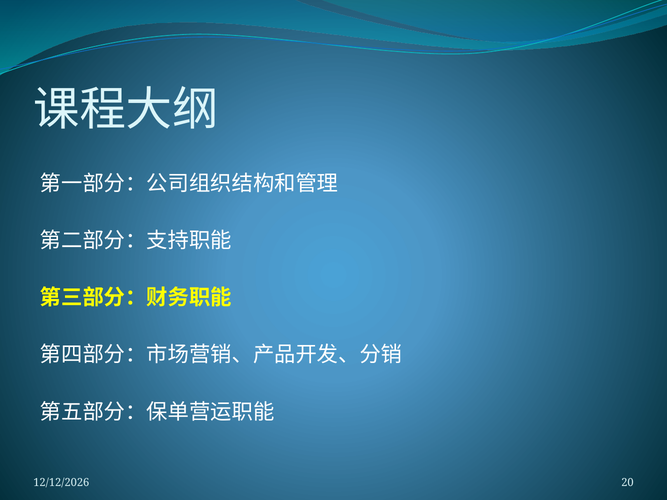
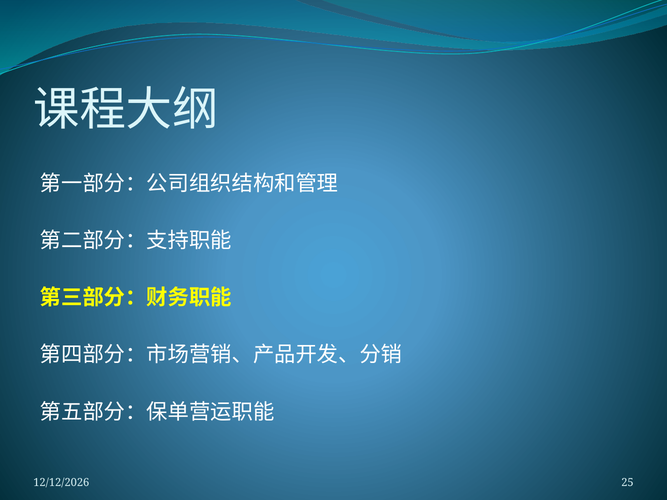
20: 20 -> 25 (627, 483)
